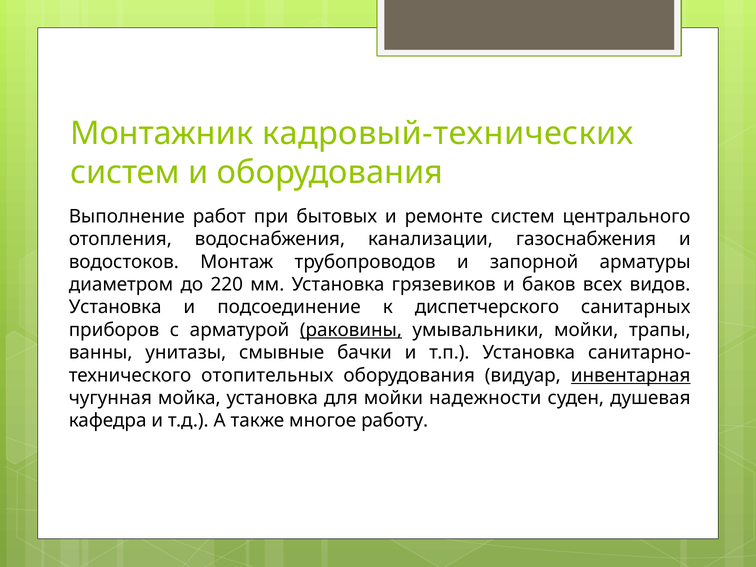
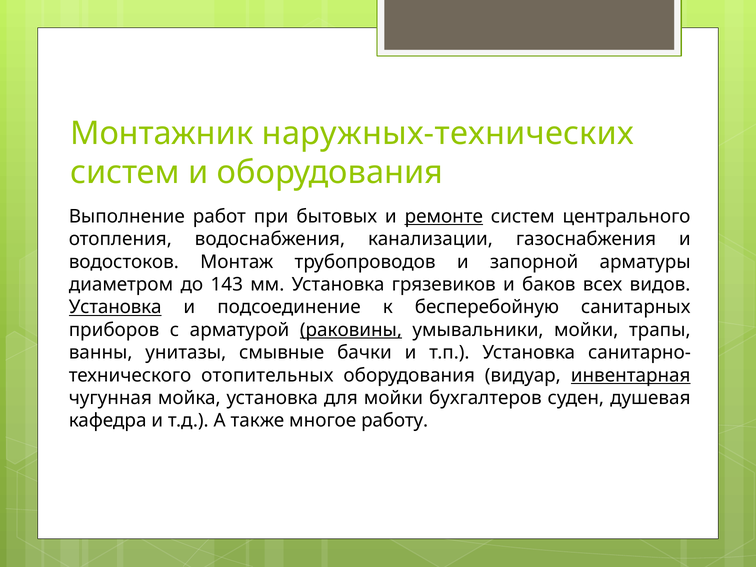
кадровый-технических: кадровый-технических -> наружных-технических (448, 133)
ремонте underline: none -> present (444, 217)
220: 220 -> 143 (227, 285)
Установка underline: none -> present (115, 307)
диспетчерского: диспетчерского -> бесперебойную (487, 307)
надежности: надежности -> бухгалтеров (485, 398)
